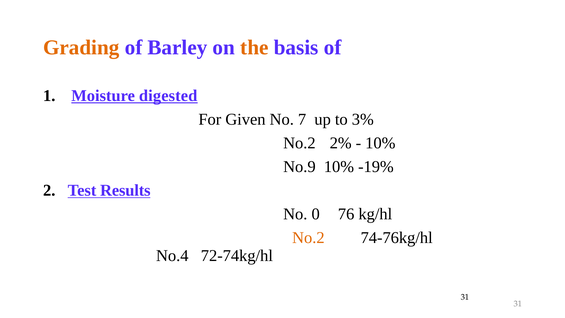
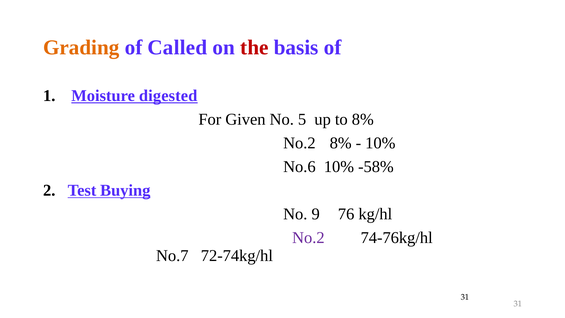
Barley: Barley -> Called (177, 47)
the colour: orange -> red (254, 47)
7: 7 -> 5 (302, 119)
to 3%: 3% -> 8% (363, 119)
No.2 2%: 2% -> 8% (341, 143)
No.9: No.9 -> No.6 (299, 167)
-19%: -19% -> -58% (376, 167)
Results: Results -> Buying (125, 190)
0: 0 -> 9 (316, 214)
No.2 colour: orange -> purple (308, 238)
No.4: No.4 -> No.7 (172, 255)
